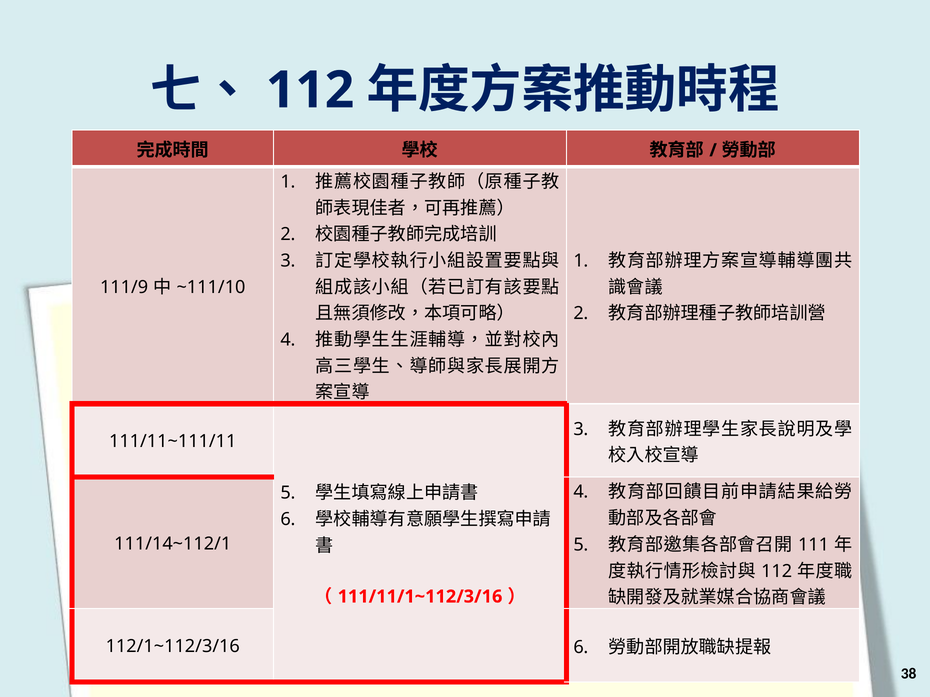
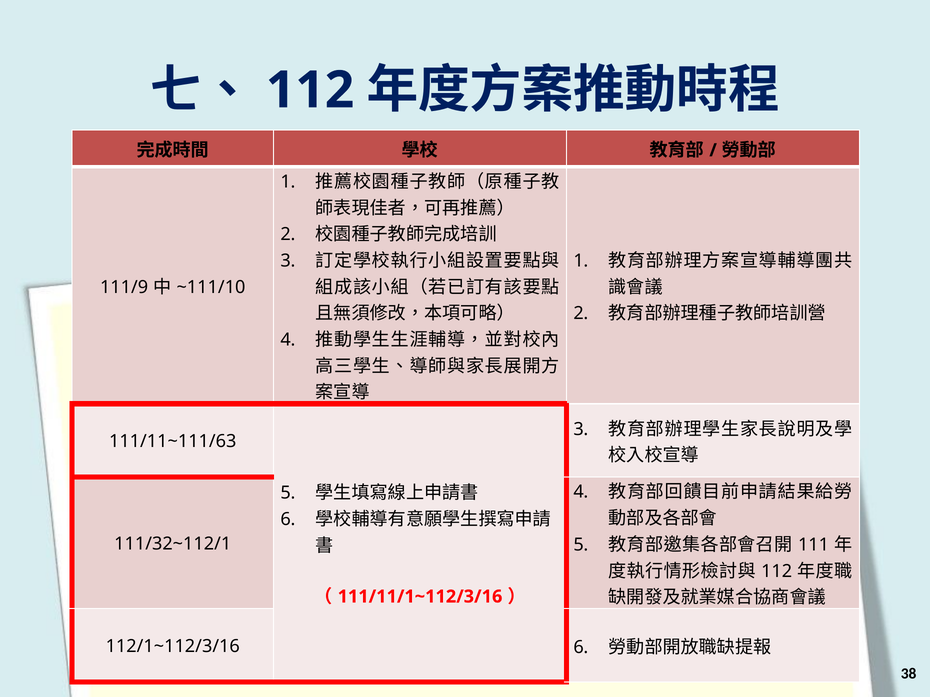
111/11~111/11: 111/11~111/11 -> 111/11~111/63 (173, 442)
111/14~112/1: 111/14~112/1 -> 111/32~112/1 (173, 544)
